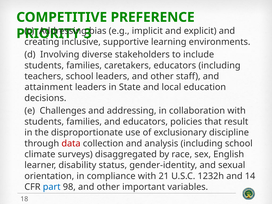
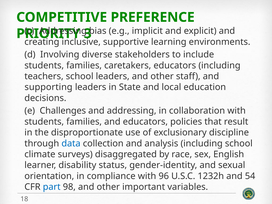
attainment: attainment -> supporting (49, 87)
data colour: red -> blue (71, 143)
21: 21 -> 96 (164, 176)
14: 14 -> 54 (250, 176)
